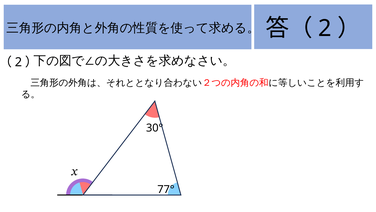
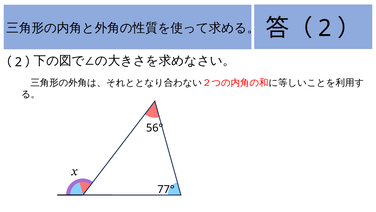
30°: 30° -> 56° (155, 128)
